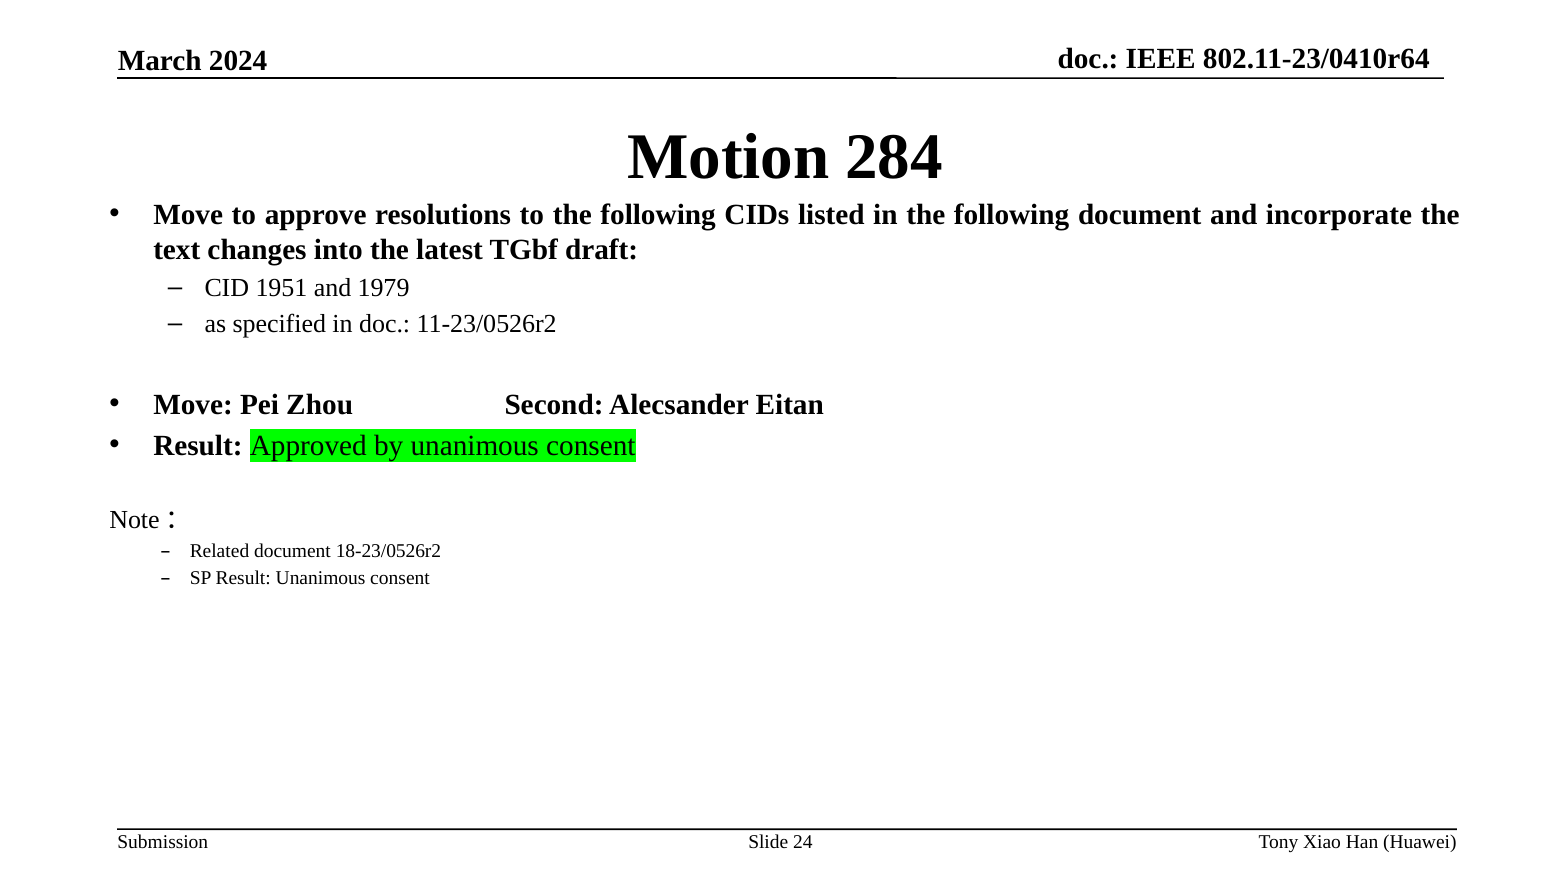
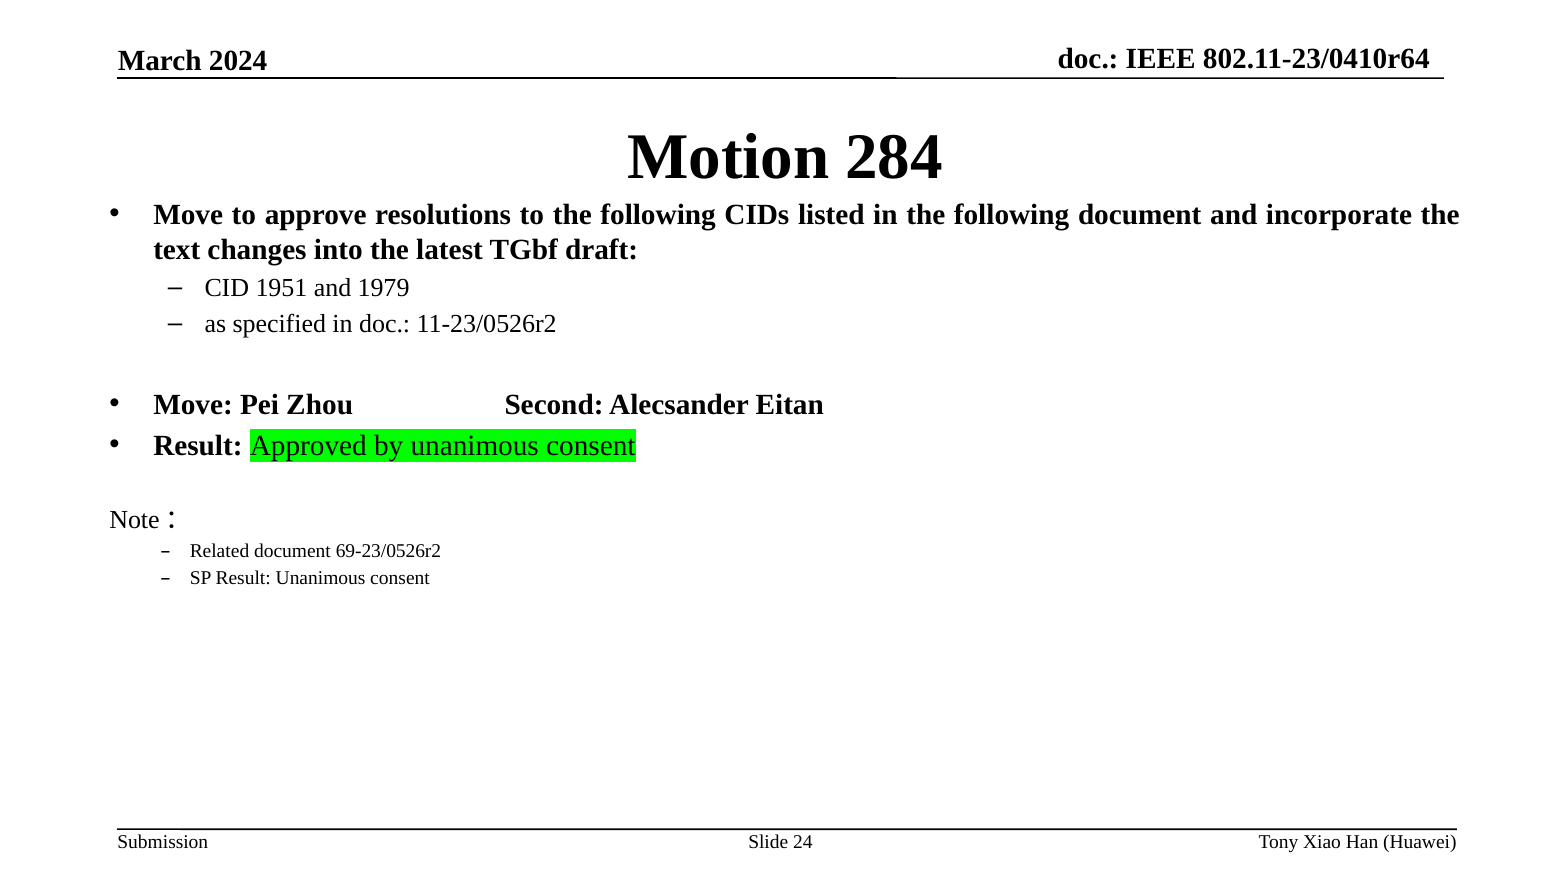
18-23/0526r2: 18-23/0526r2 -> 69-23/0526r2 (388, 551)
